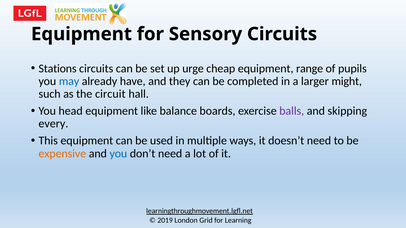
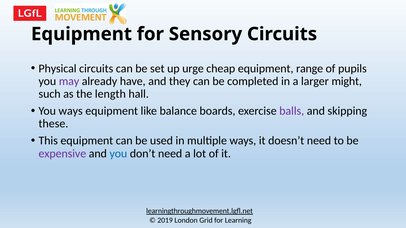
Stations: Stations -> Physical (58, 69)
may colour: blue -> purple (69, 81)
circuit: circuit -> length (110, 94)
You head: head -> ways (71, 111)
every: every -> these (53, 124)
expensive colour: orange -> purple (62, 154)
